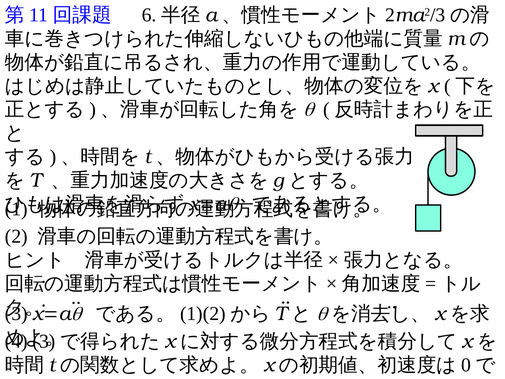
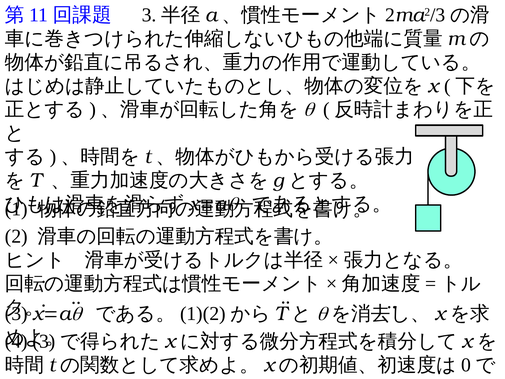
6: 6 -> 3 (149, 15)
